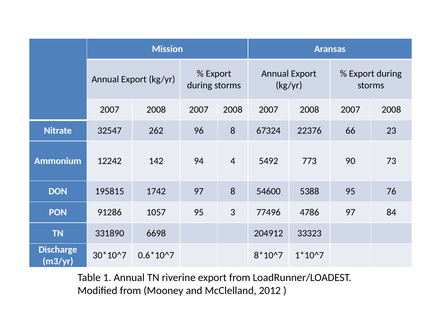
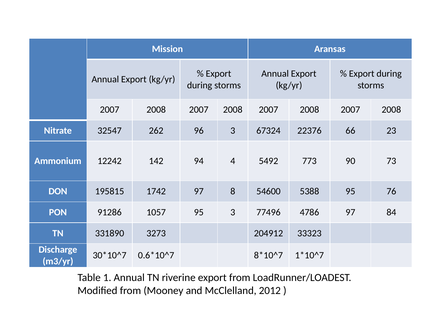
96 8: 8 -> 3 (233, 131)
6698: 6698 -> 3273 (156, 233)
